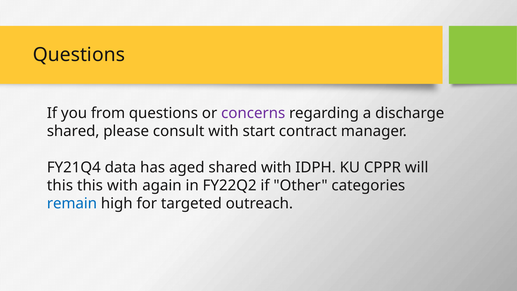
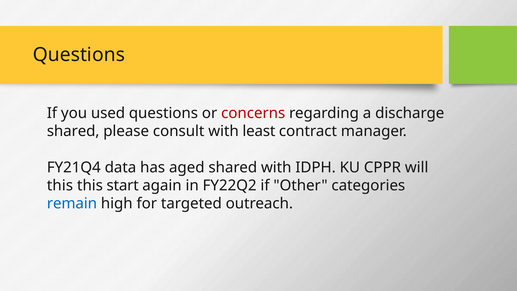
from: from -> used (108, 113)
concerns colour: purple -> red (253, 113)
start: start -> least (259, 131)
this with: with -> start (123, 185)
